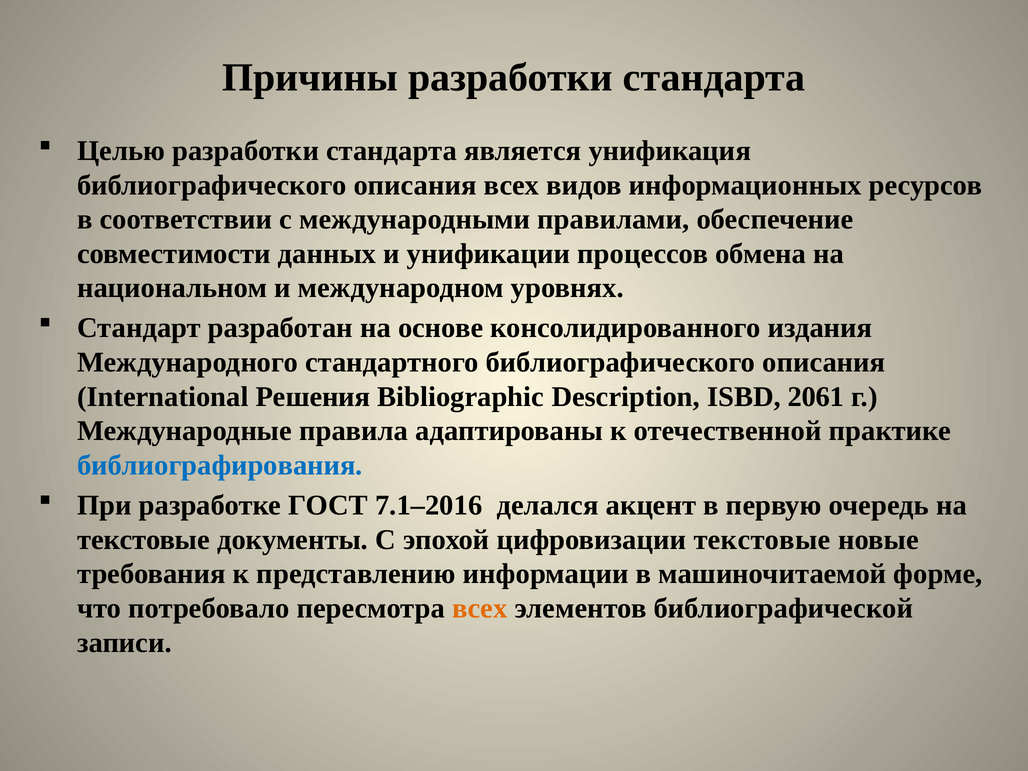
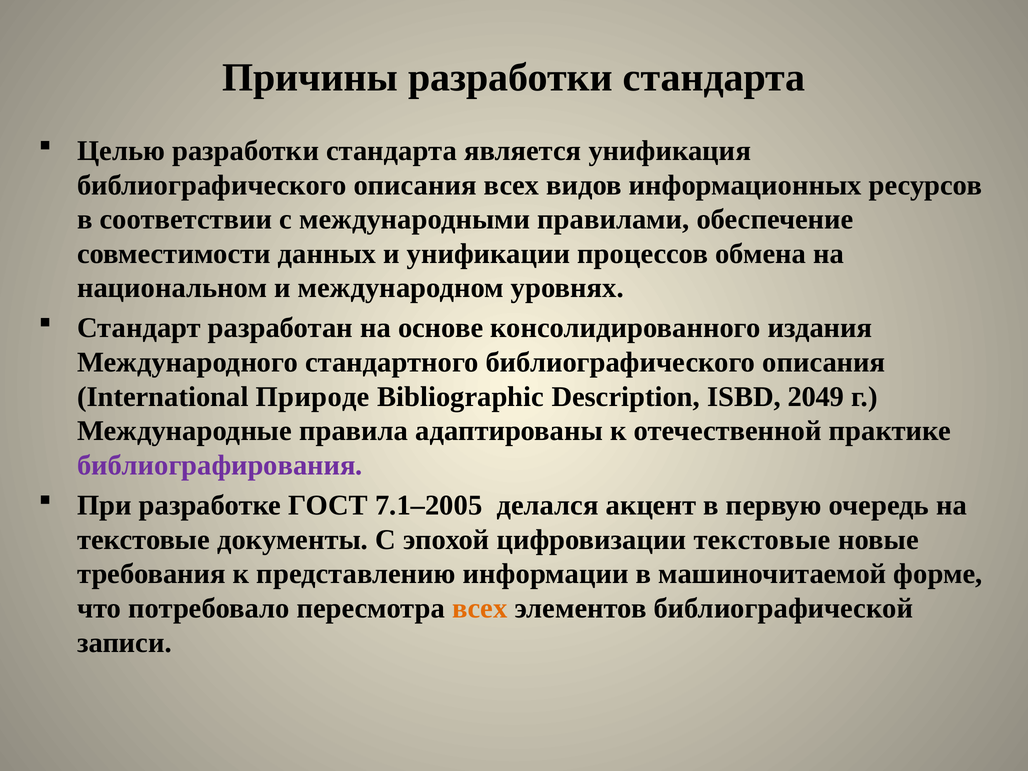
Решения: Решения -> Природе (313, 397)
2061: 2061 -> 2049 (816, 397)
библиографирования colour: blue -> purple (220, 465)
7.1–2016: 7.1–2016 -> 7.1–2005 (429, 505)
